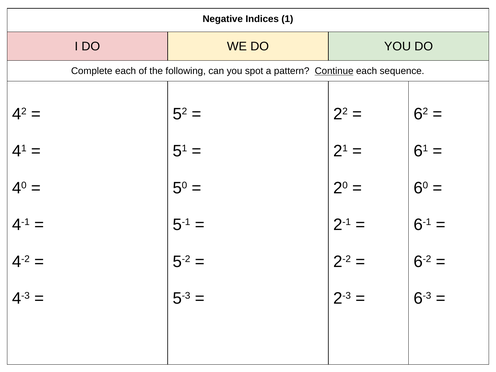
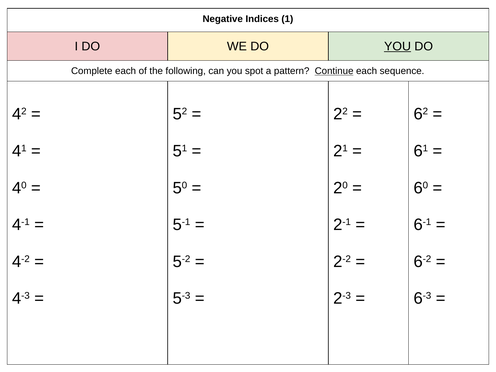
YOU underline: none -> present (398, 46)
